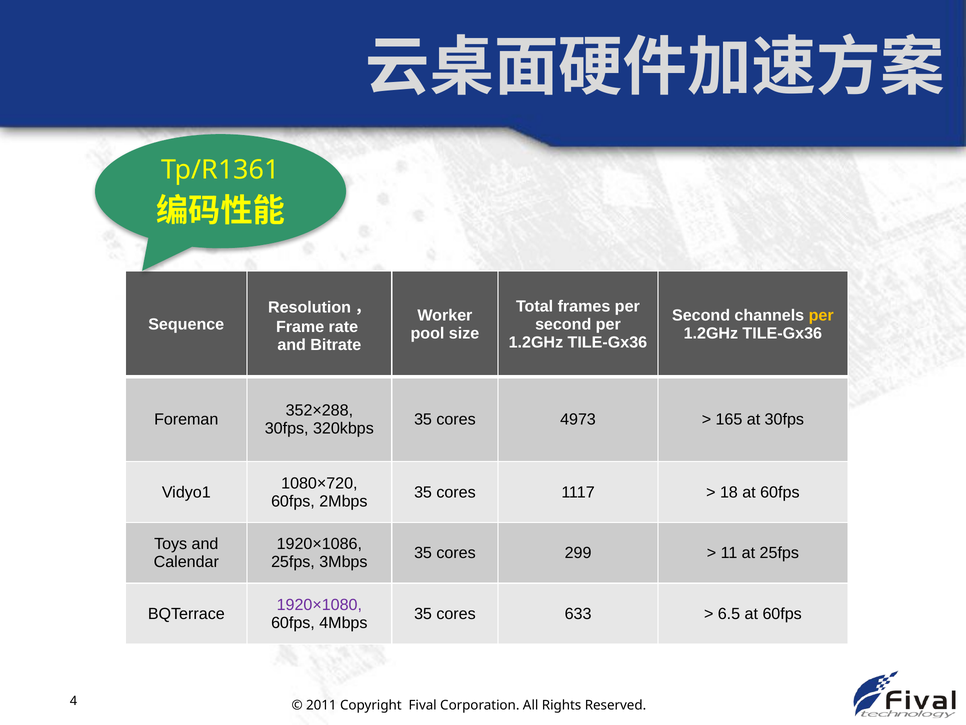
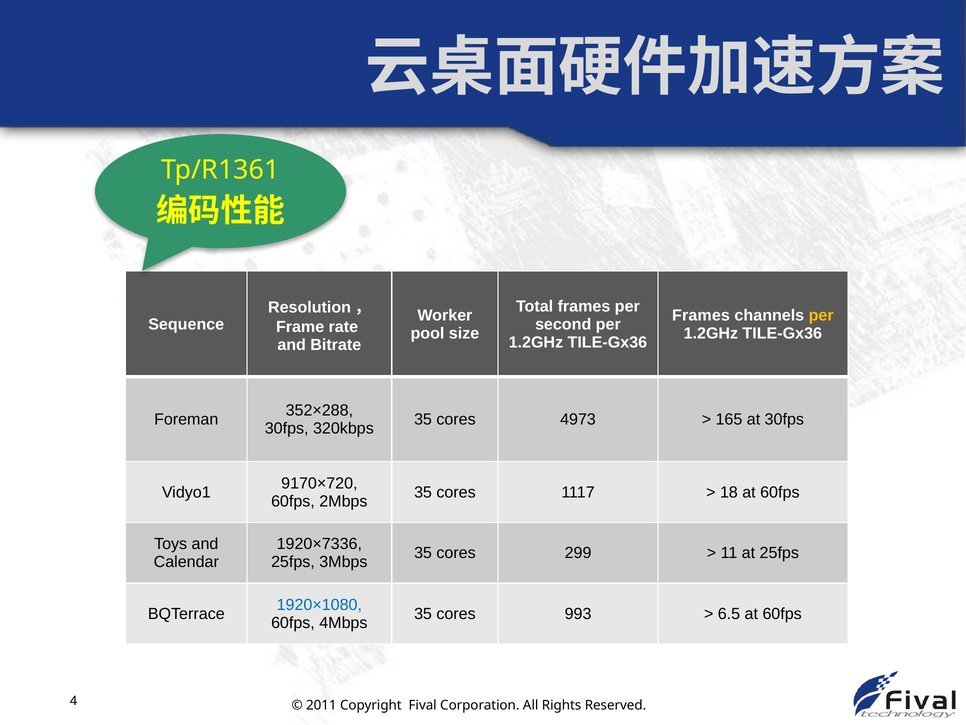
Second: Second -> Frames (701, 315)
1080×720: 1080×720 -> 9170×720 (319, 483)
1920×1086: 1920×1086 -> 1920×7336 (319, 544)
1920×1080 colour: purple -> blue (319, 605)
633: 633 -> 993 (578, 614)
